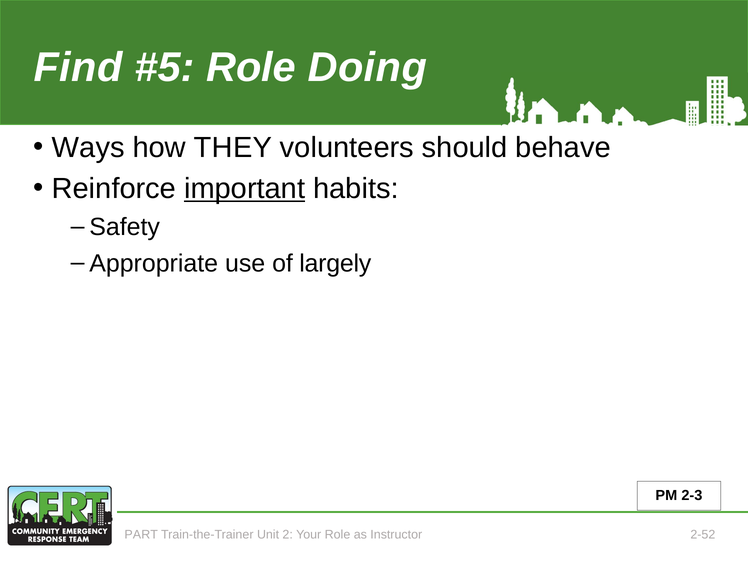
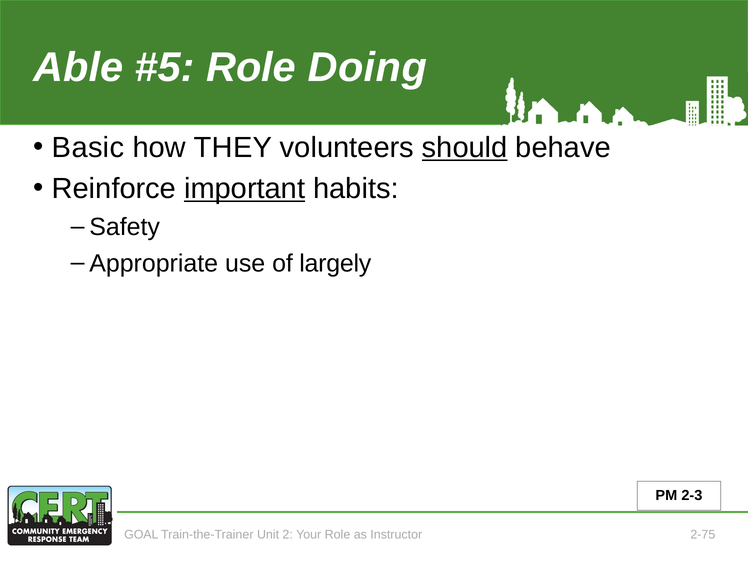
Find: Find -> Able (78, 68)
Ways: Ways -> Basic (88, 148)
should underline: none -> present (465, 148)
PART: PART -> GOAL (141, 535)
2-52: 2-52 -> 2-75 (703, 535)
